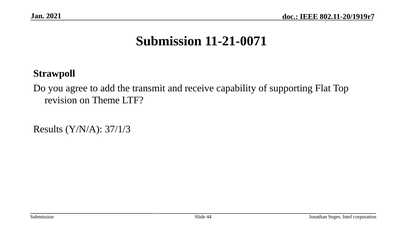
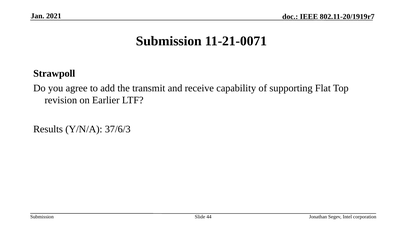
Theme: Theme -> Earlier (106, 100)
37/1/3: 37/1/3 -> 37/6/3 (118, 130)
